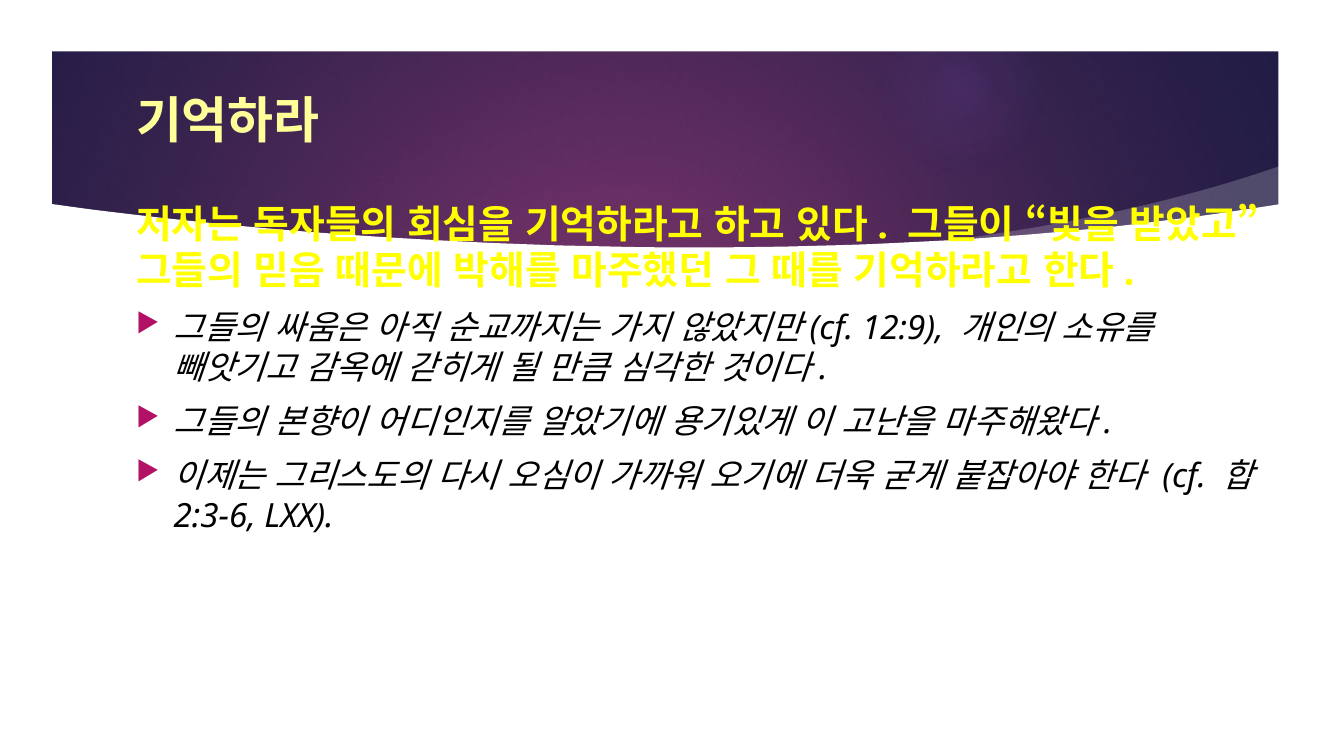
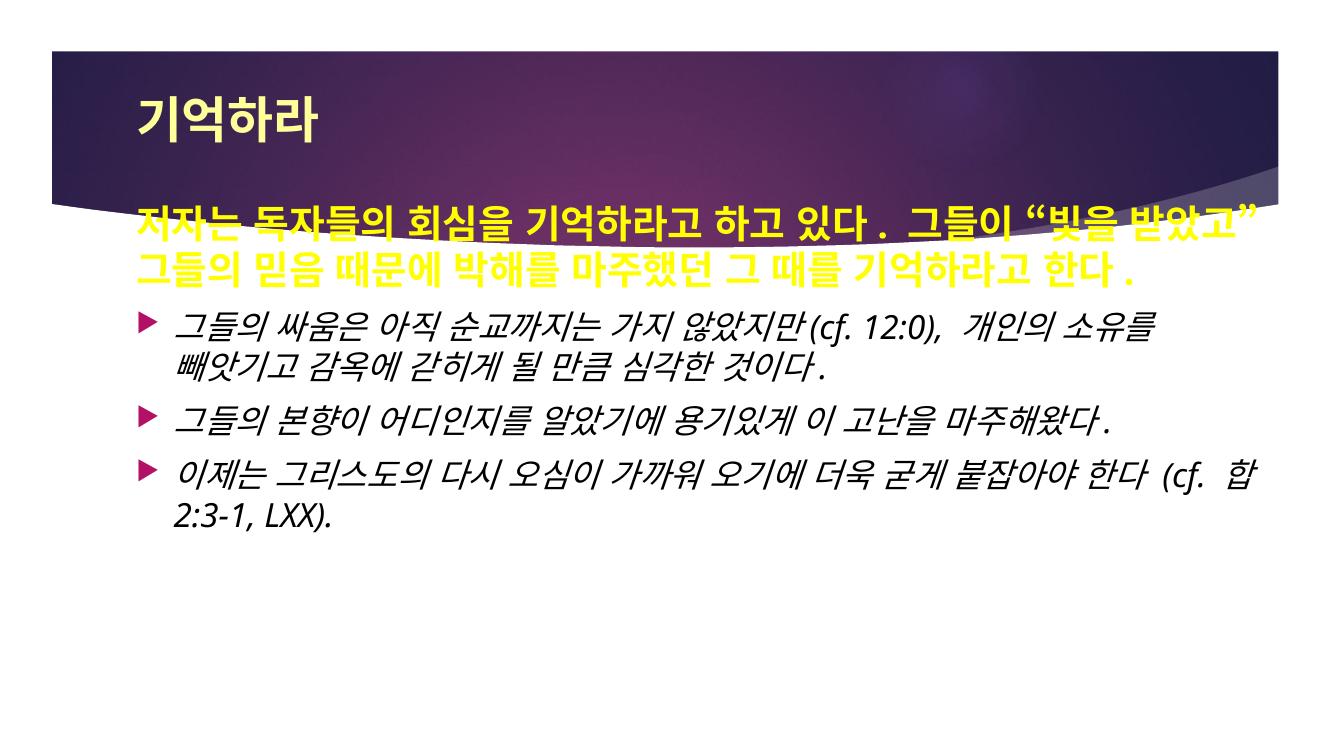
12:9: 12:9 -> 12:0 (903, 329)
2:3-6: 2:3-6 -> 2:3-1 (215, 516)
